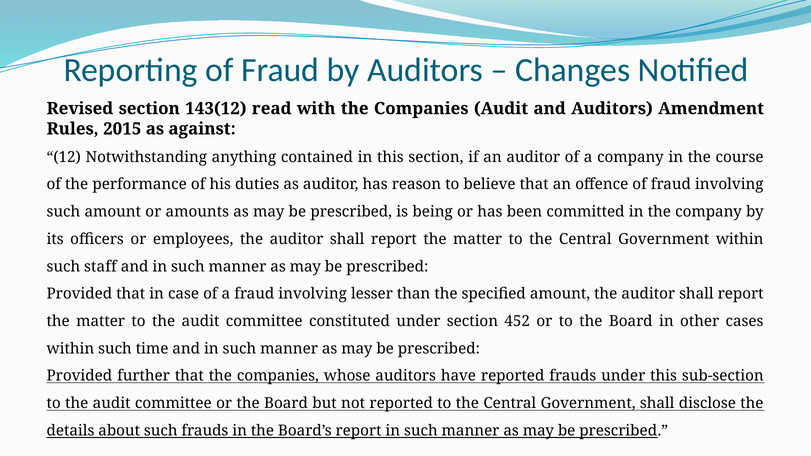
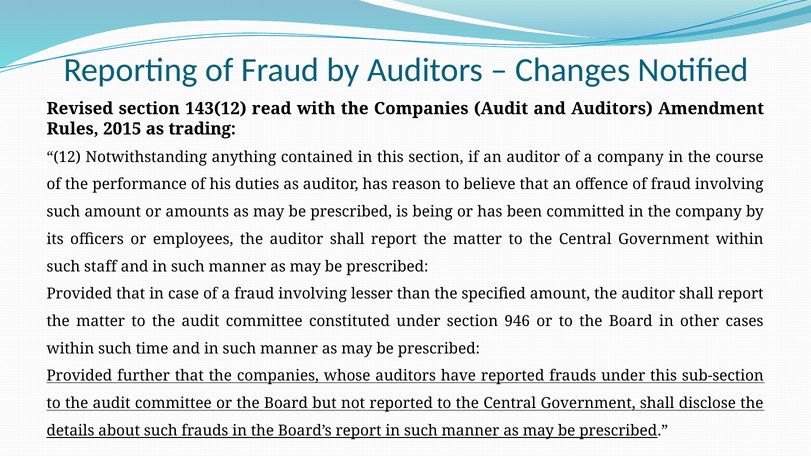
against: against -> trading (202, 129)
452: 452 -> 946 (517, 321)
